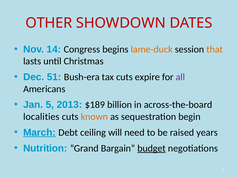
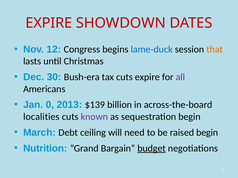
OTHER: OTHER -> EXPIRE (49, 23)
14: 14 -> 12 (54, 49)
lame-duck colour: orange -> blue (152, 49)
51: 51 -> 30 (54, 77)
Jan 5: 5 -> 0 (50, 105)
$189: $189 -> $139 (95, 105)
known colour: orange -> purple (94, 117)
March underline: present -> none (39, 133)
raised years: years -> begin (207, 133)
